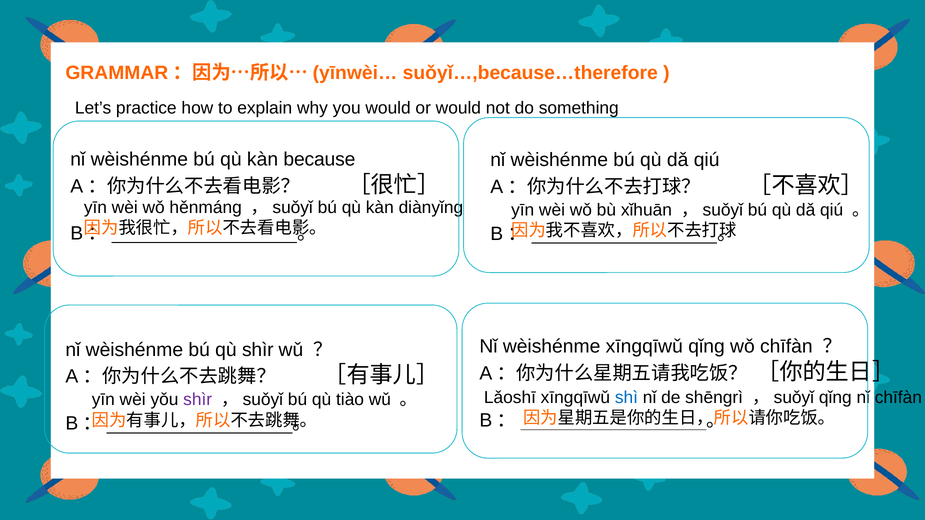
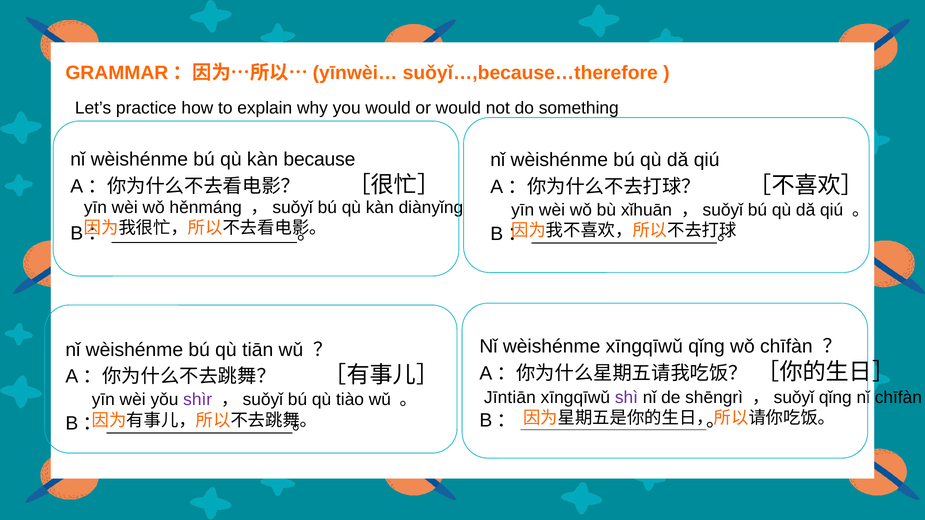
qù shìr: shìr -> tiān (258, 350)
Lǎoshī: Lǎoshī -> Jīntiān (510, 398)
shì colour: blue -> purple (626, 398)
